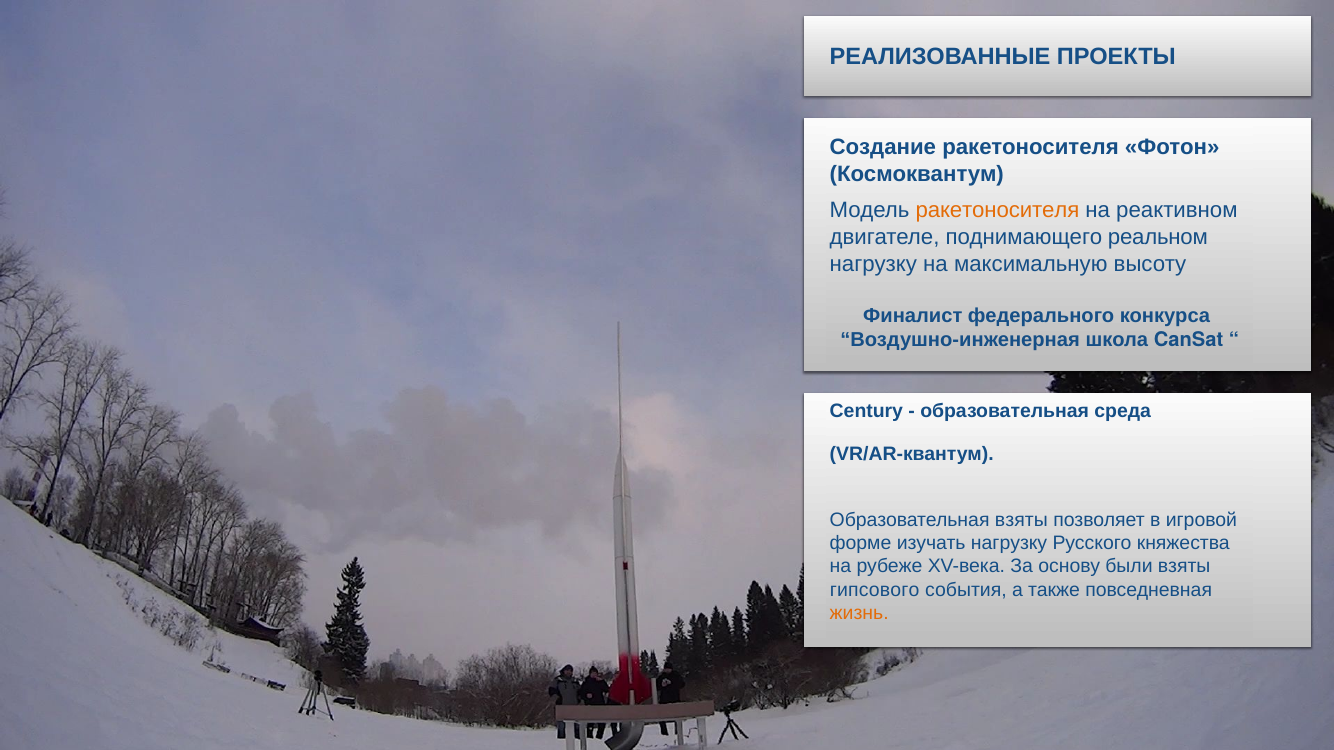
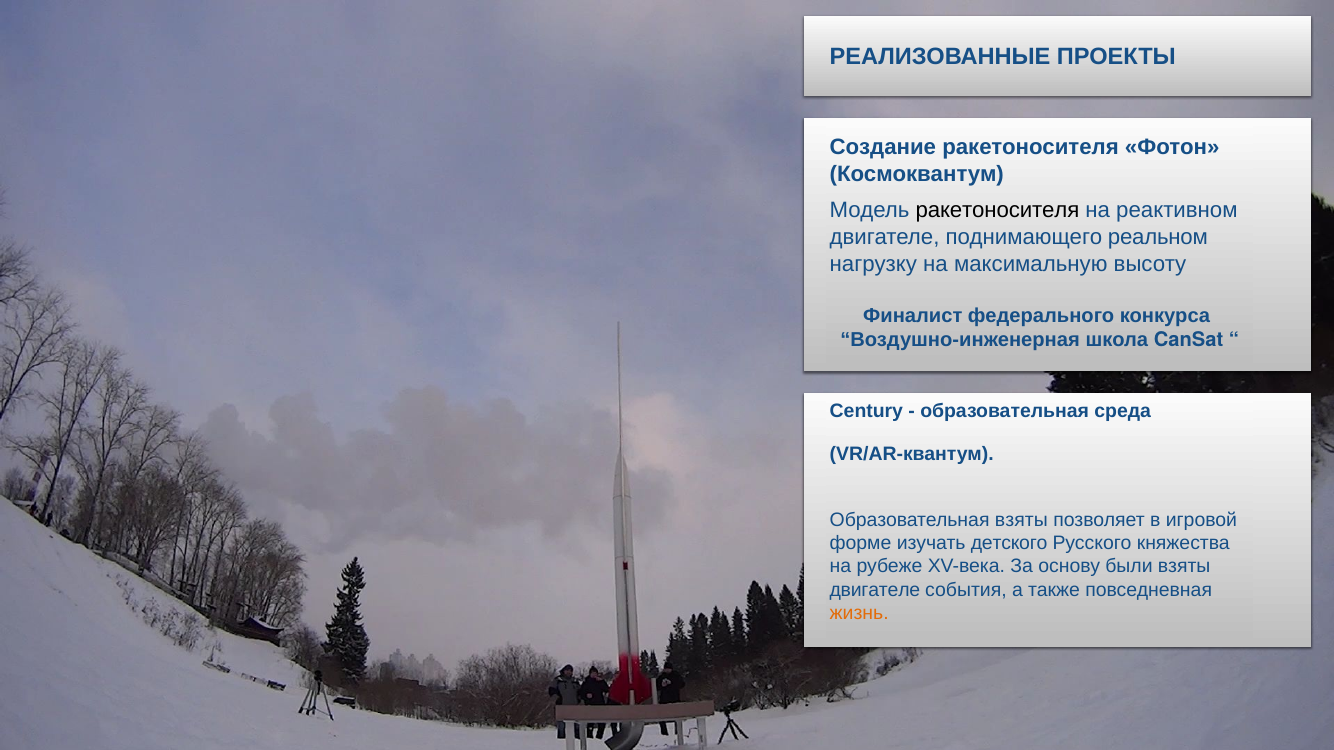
ракетоносителя colour: orange -> black (998, 211)
изучать нагрузку: нагрузку -> детского (1009, 543)
гипсового: гипсового -> двигателе (875, 590)
